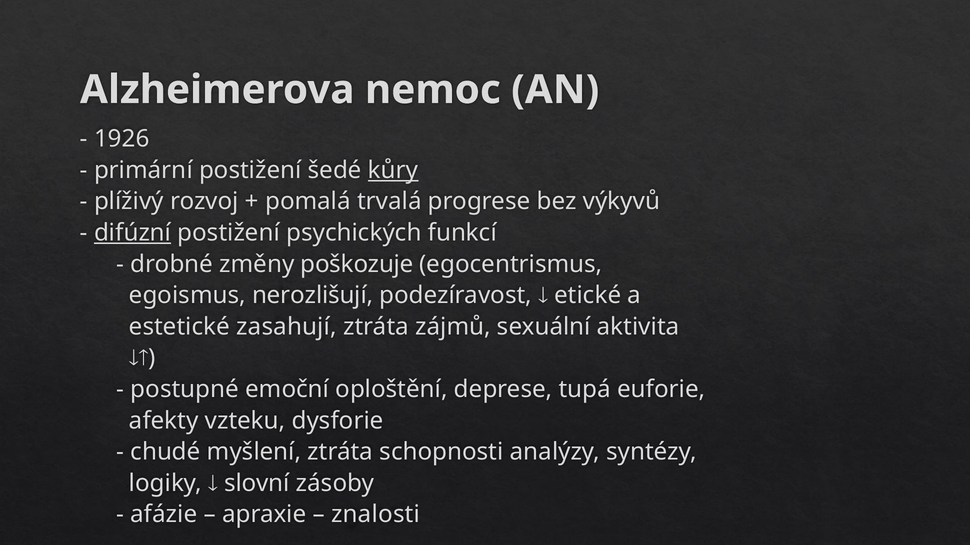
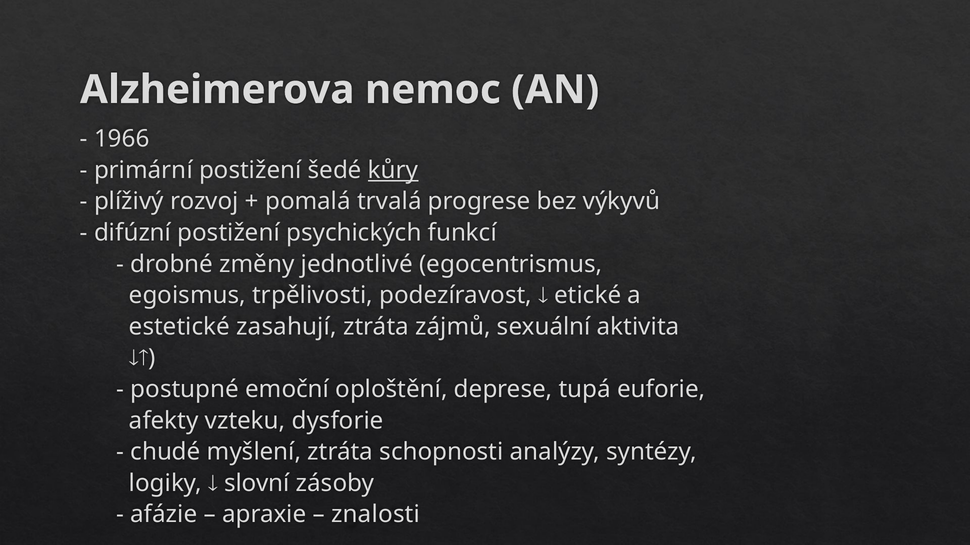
1926: 1926 -> 1966 (122, 139)
difúzní underline: present -> none (133, 233)
poškozuje: poškozuje -> jednotlivé (357, 264)
nerozlišují: nerozlišují -> trpělivosti (313, 296)
